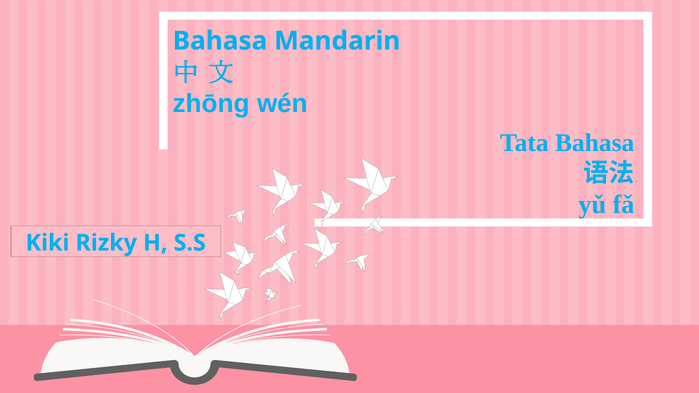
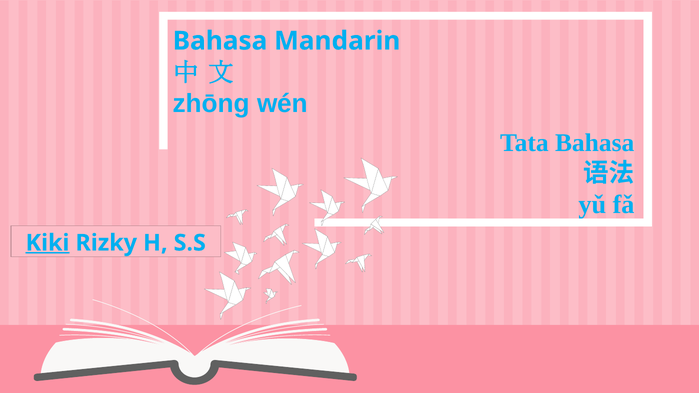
Kiki underline: none -> present (48, 243)
